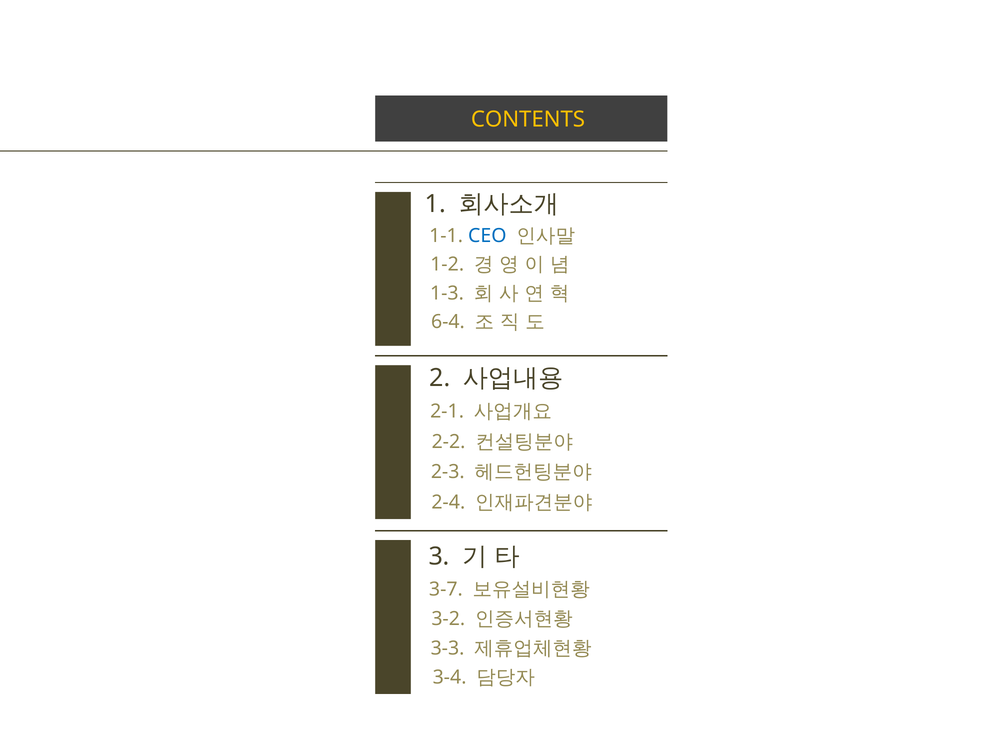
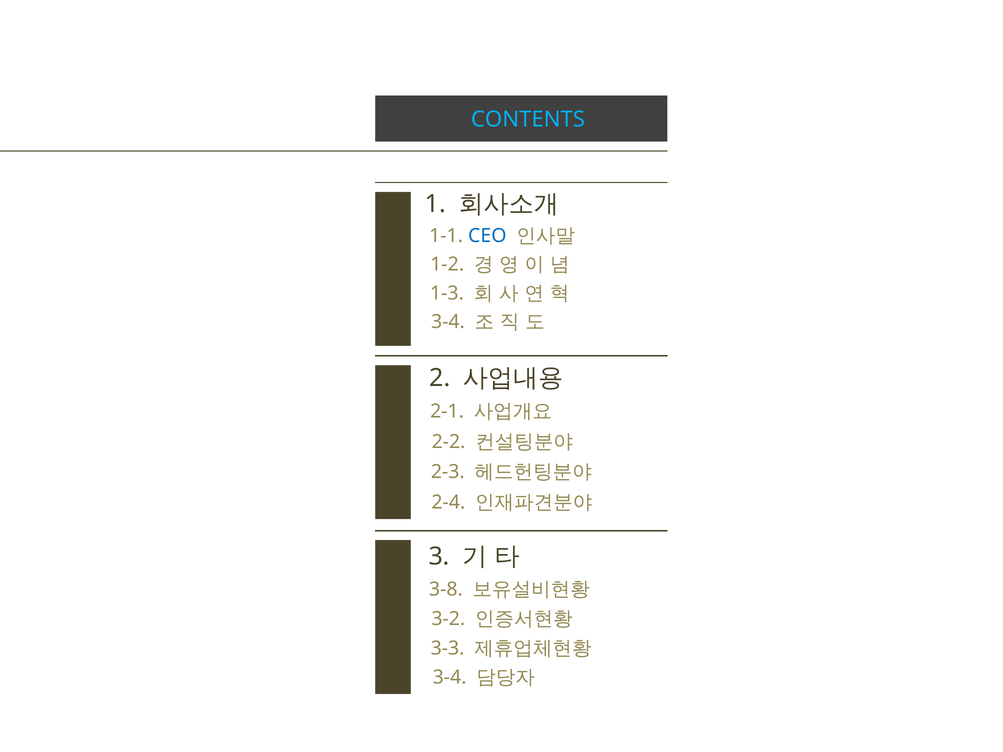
CONTENTS colour: yellow -> light blue (528, 119)
6-4: 6-4 -> 3-4 (448, 322)
3-7: 3-7 -> 3-8 (446, 589)
